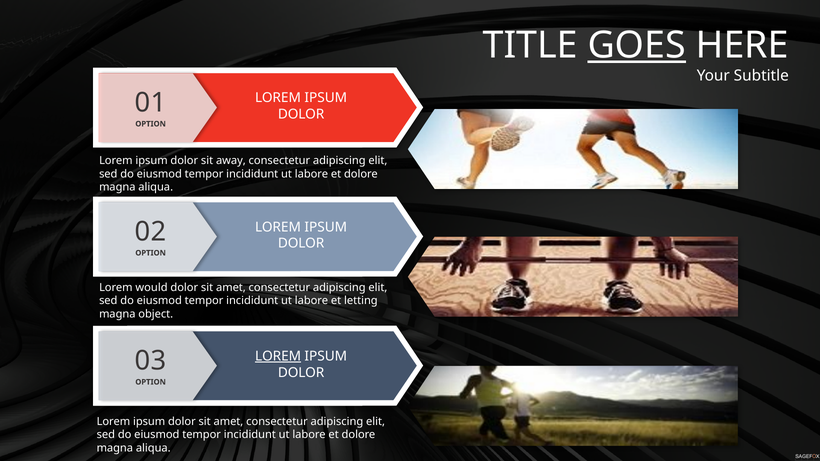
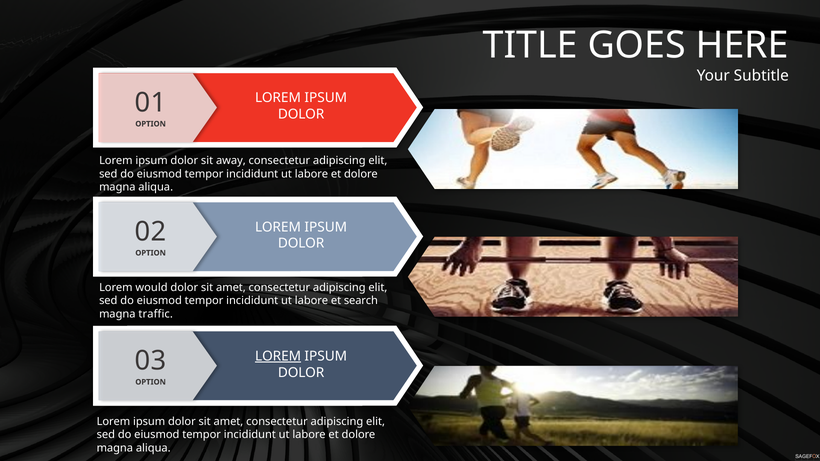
GOES underline: present -> none (637, 46)
letting: letting -> search (361, 301)
object: object -> traffic (156, 314)
